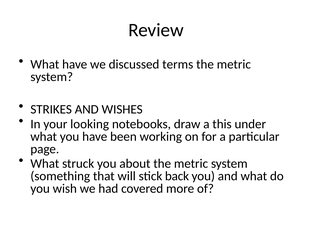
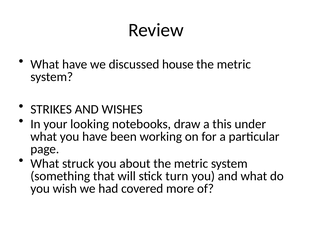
terms: terms -> house (178, 64)
back: back -> turn (177, 176)
